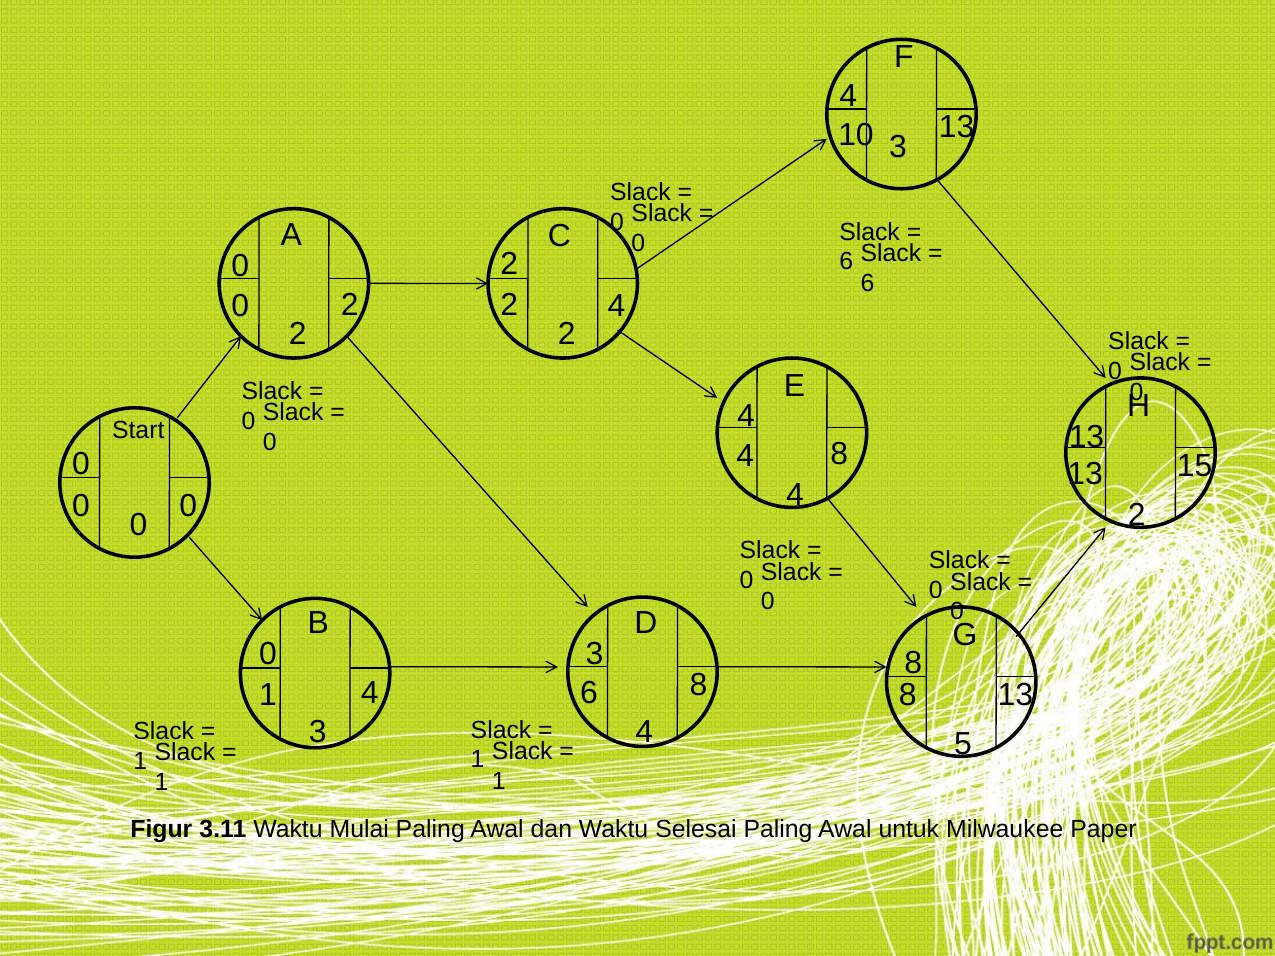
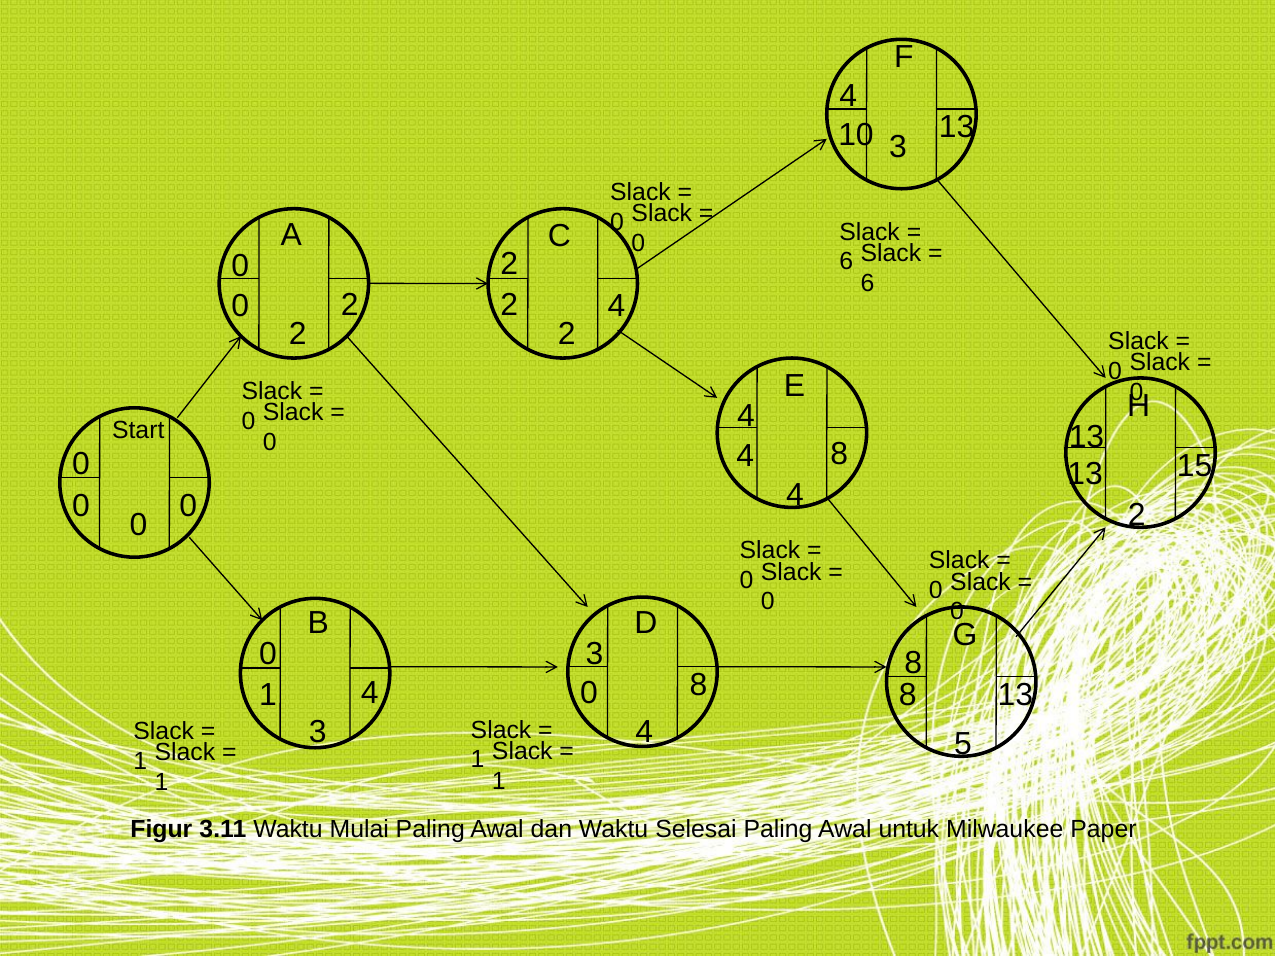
1 6: 6 -> 0 (589, 693)
